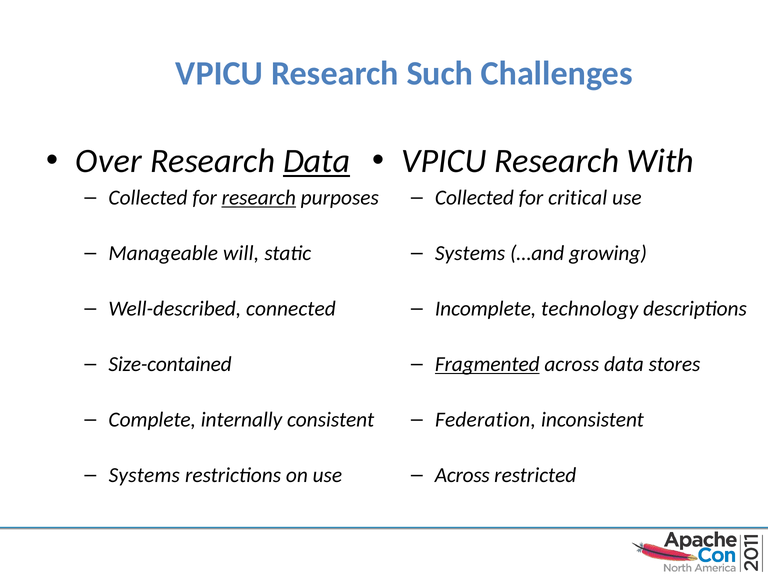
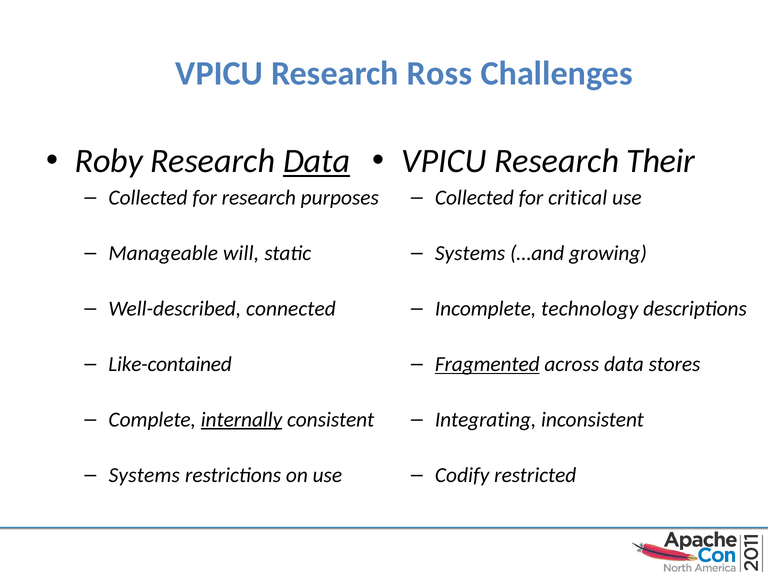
Such: Such -> Ross (440, 73)
Over: Over -> Roby (109, 161)
With: With -> Their (661, 161)
research underline: present -> none (259, 198)
Size-contained: Size-contained -> Like-contained (170, 364)
internally underline: none -> present (241, 420)
Federation: Federation -> Integrating (486, 420)
Across: Across -> Codify (462, 475)
